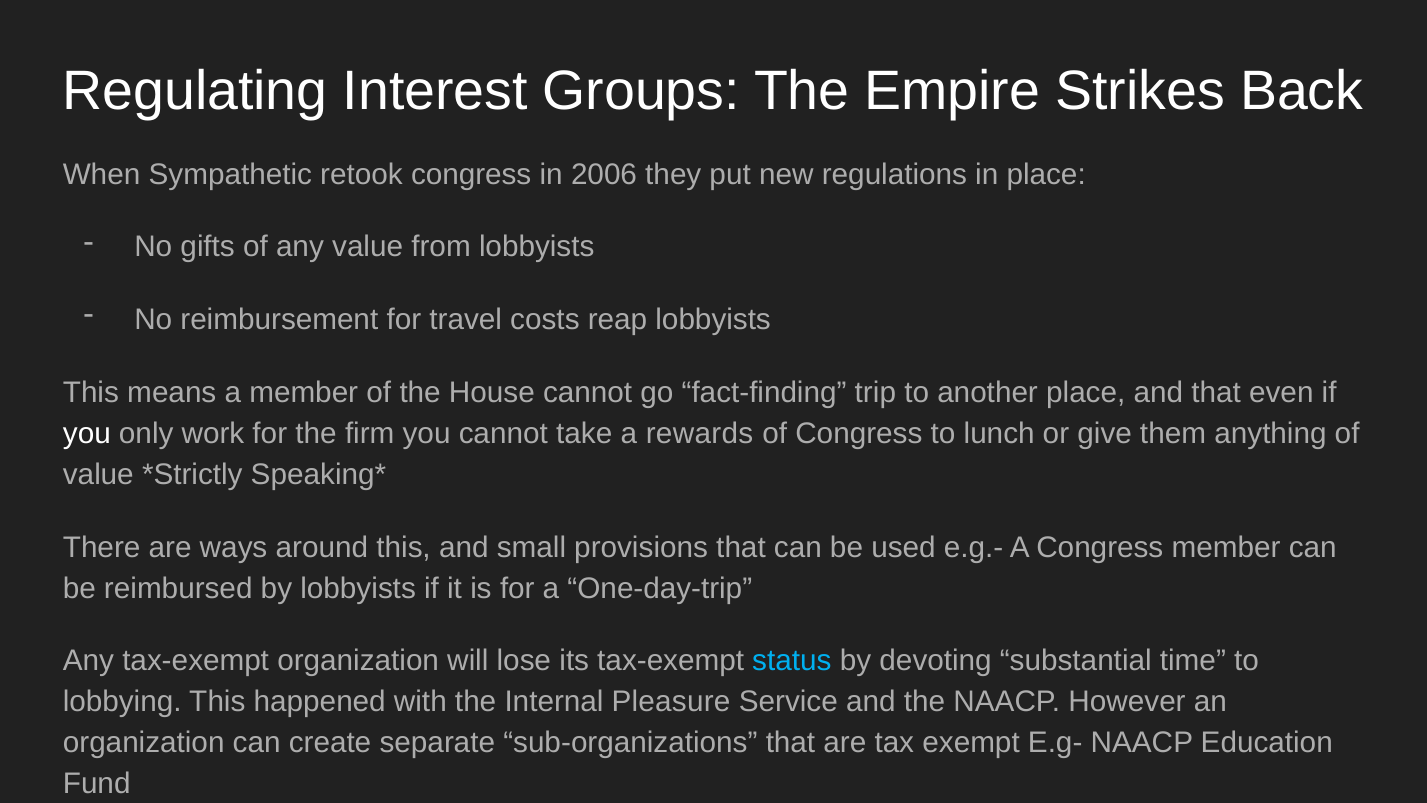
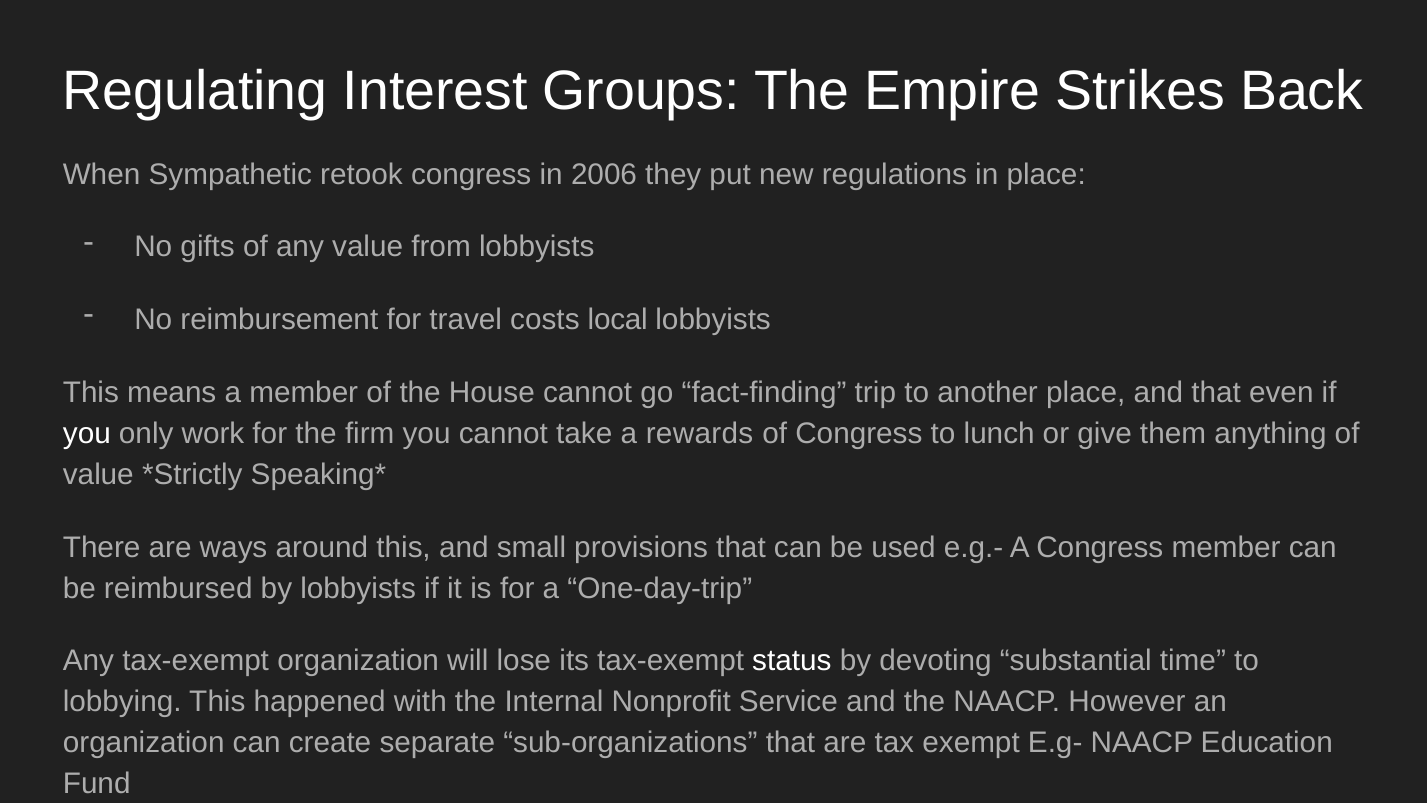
reap: reap -> local (618, 320)
status colour: light blue -> white (792, 661)
Pleasure: Pleasure -> Nonprofit (671, 702)
